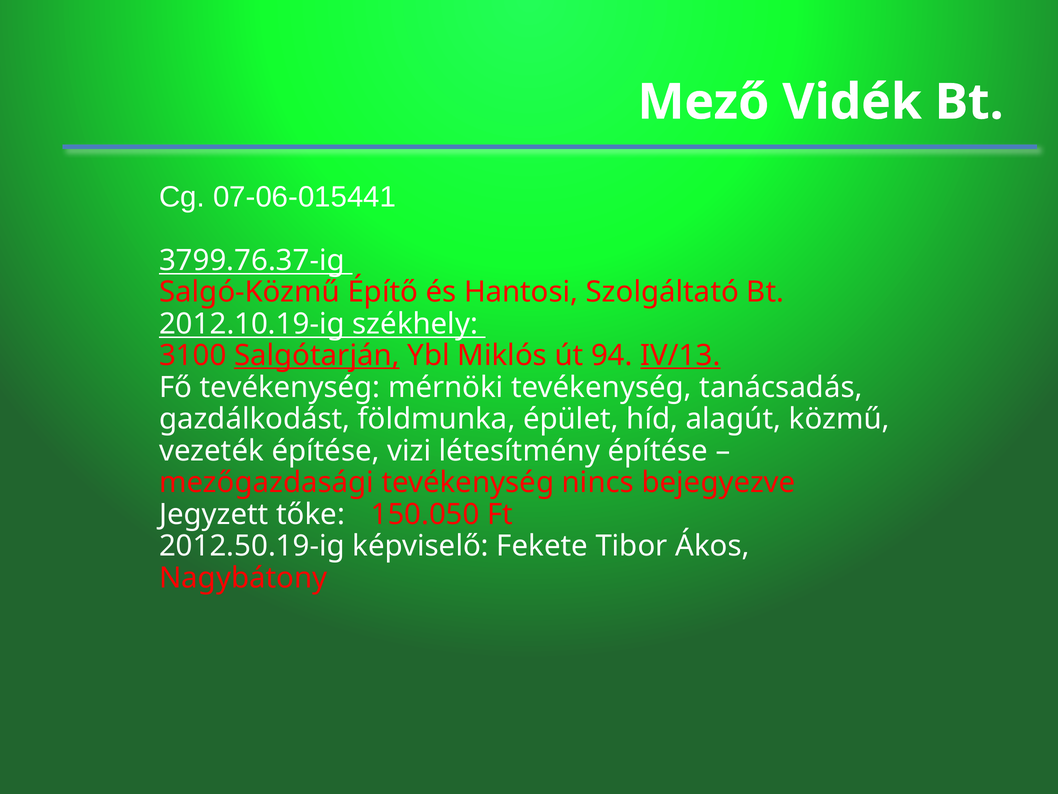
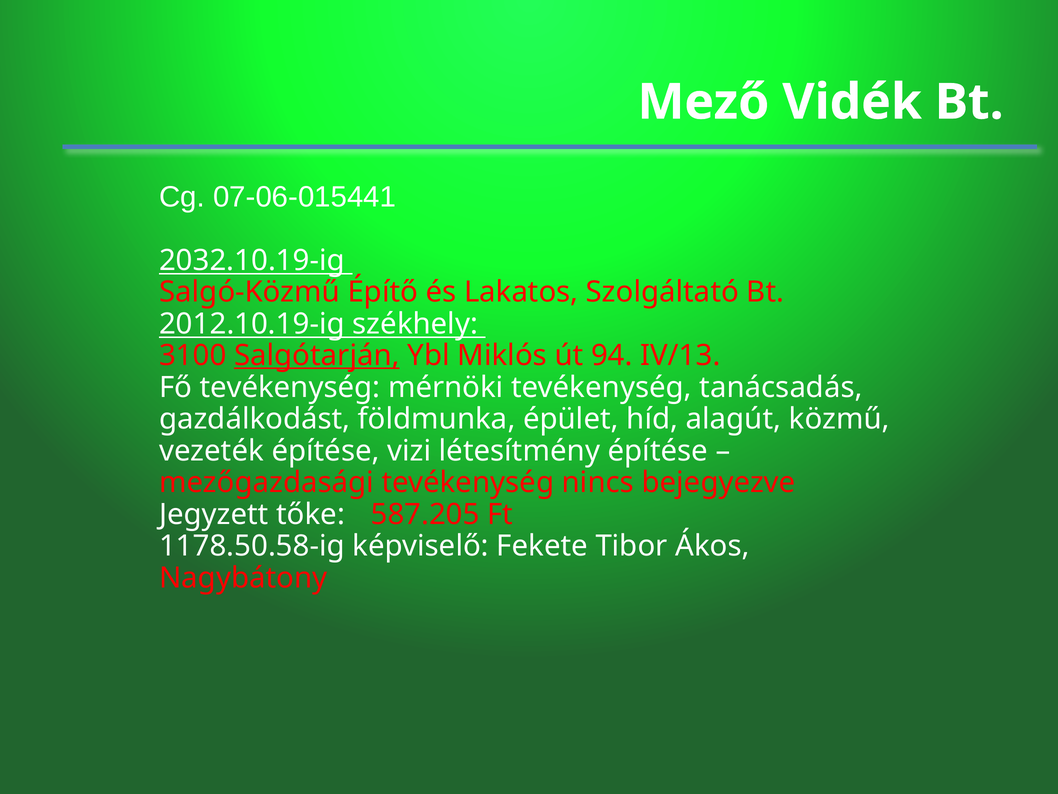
3799.76.37-ig: 3799.76.37-ig -> 2032.10.19-ig (252, 260)
Hantosi: Hantosi -> Lakatos (521, 292)
IV/13 underline: present -> none (680, 355)
150.050: 150.050 -> 587.205 (425, 514)
2012.50.19-ig: 2012.50.19-ig -> 1178.50.58-ig (252, 546)
